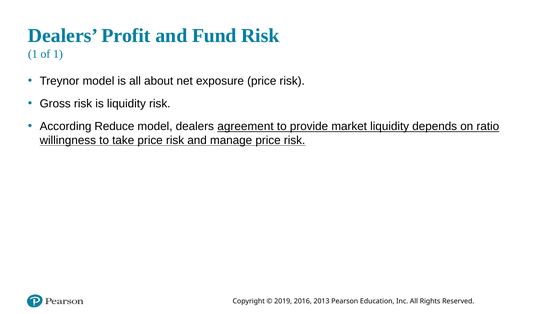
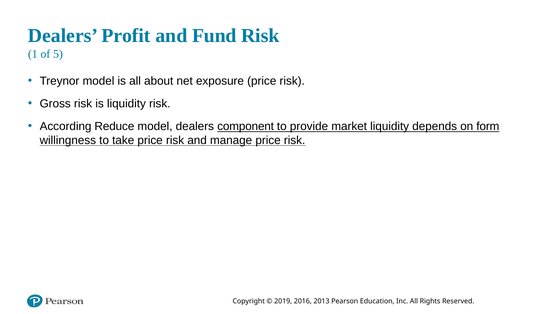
of 1: 1 -> 5 (58, 54)
agreement: agreement -> component (246, 127)
ratio: ratio -> form (488, 127)
